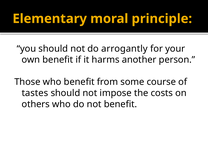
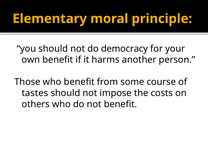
arrogantly: arrogantly -> democracy (125, 49)
